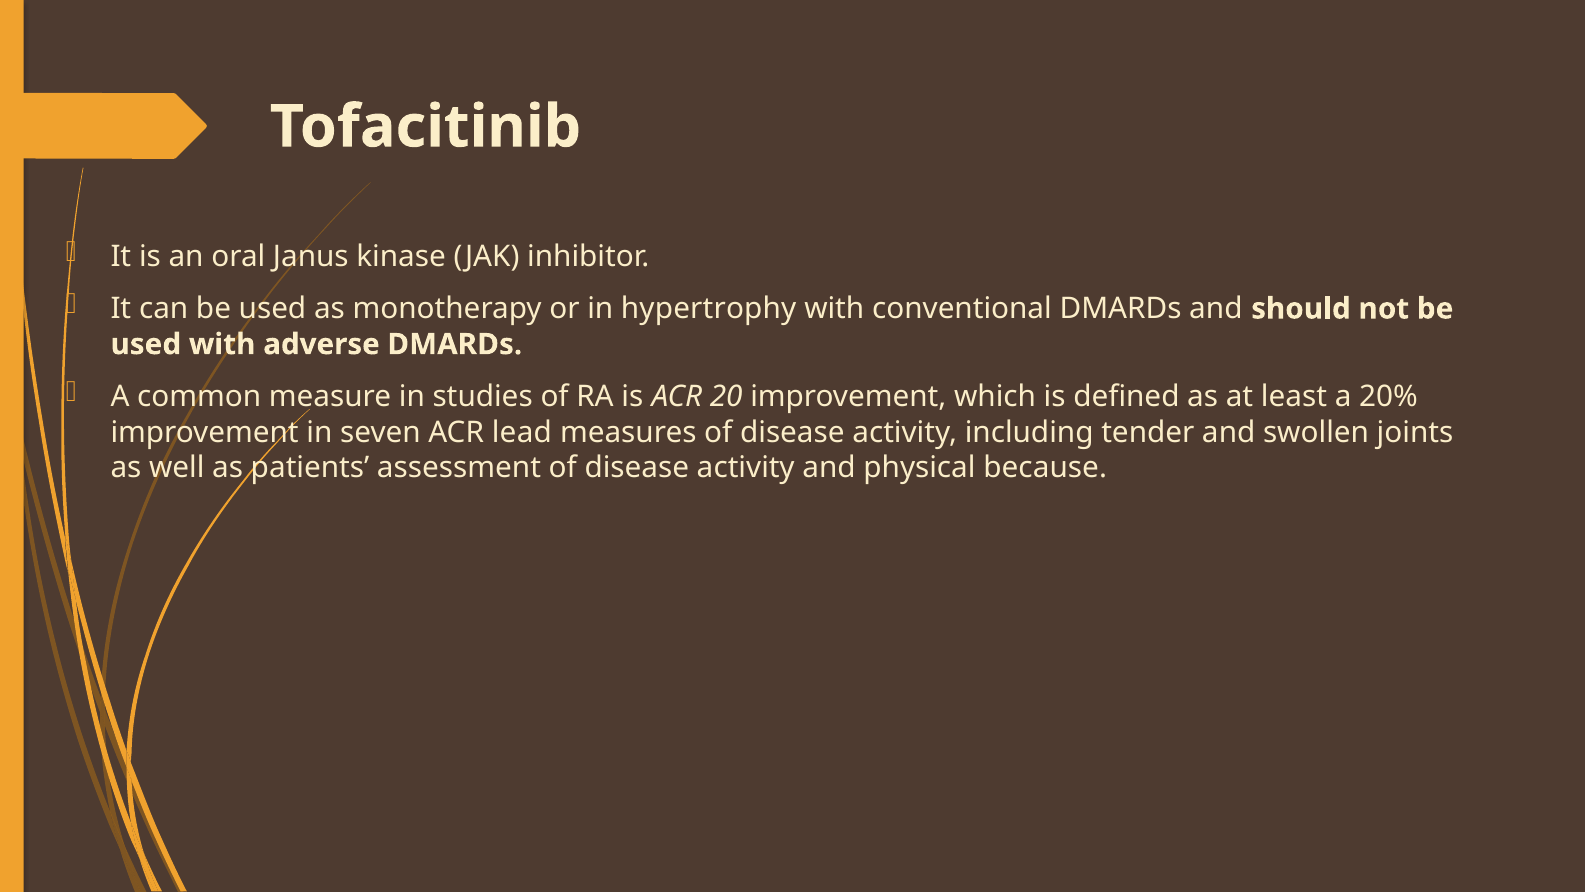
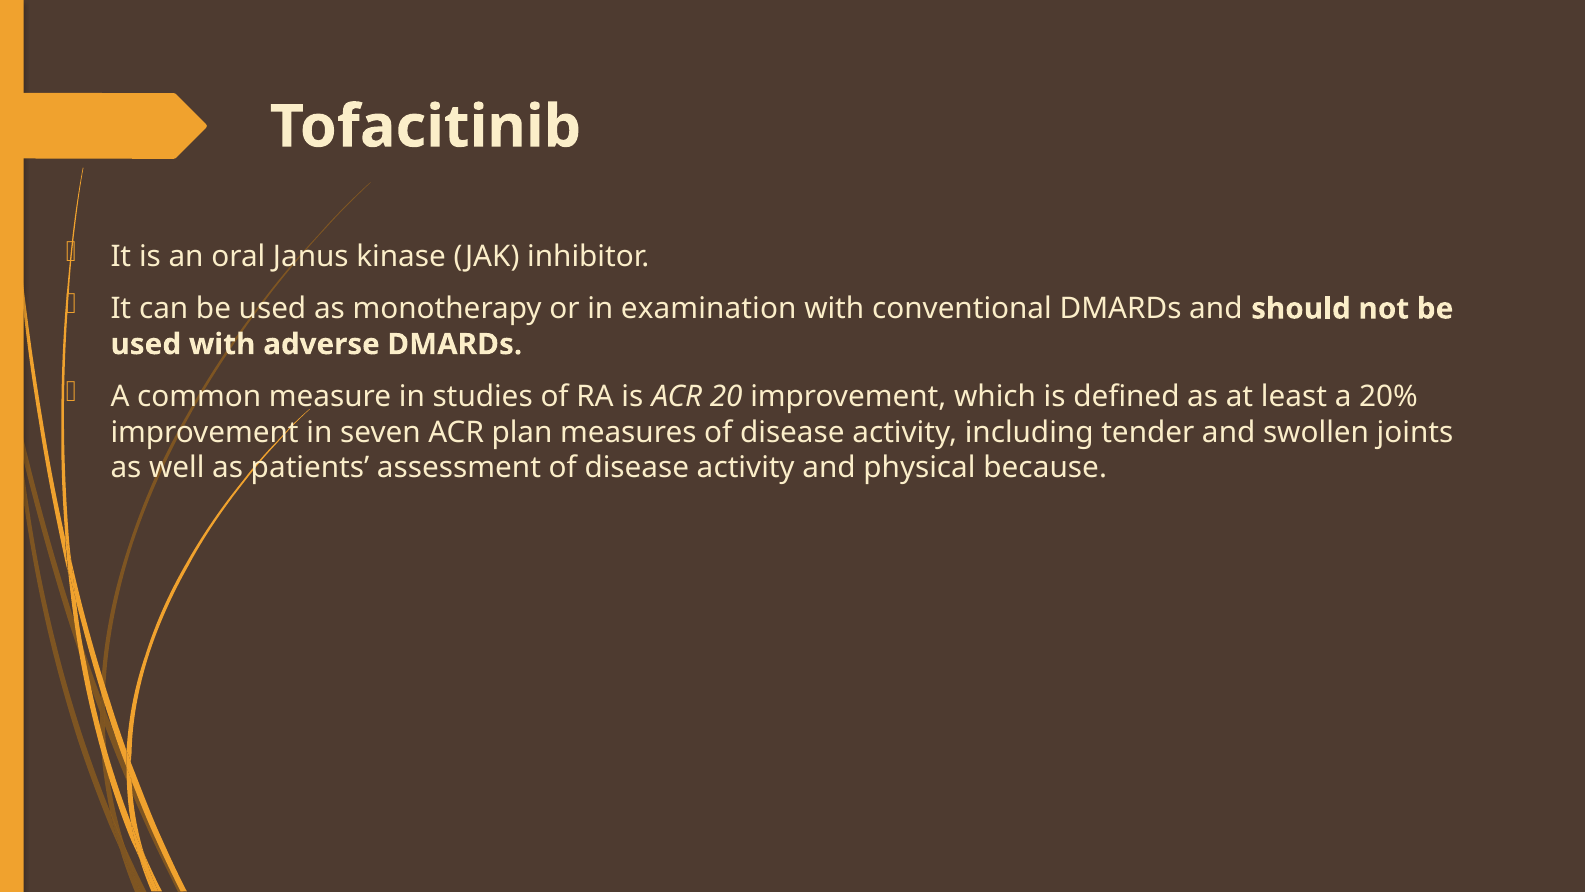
hypertrophy: hypertrophy -> examination (709, 309)
lead: lead -> plan (522, 432)
